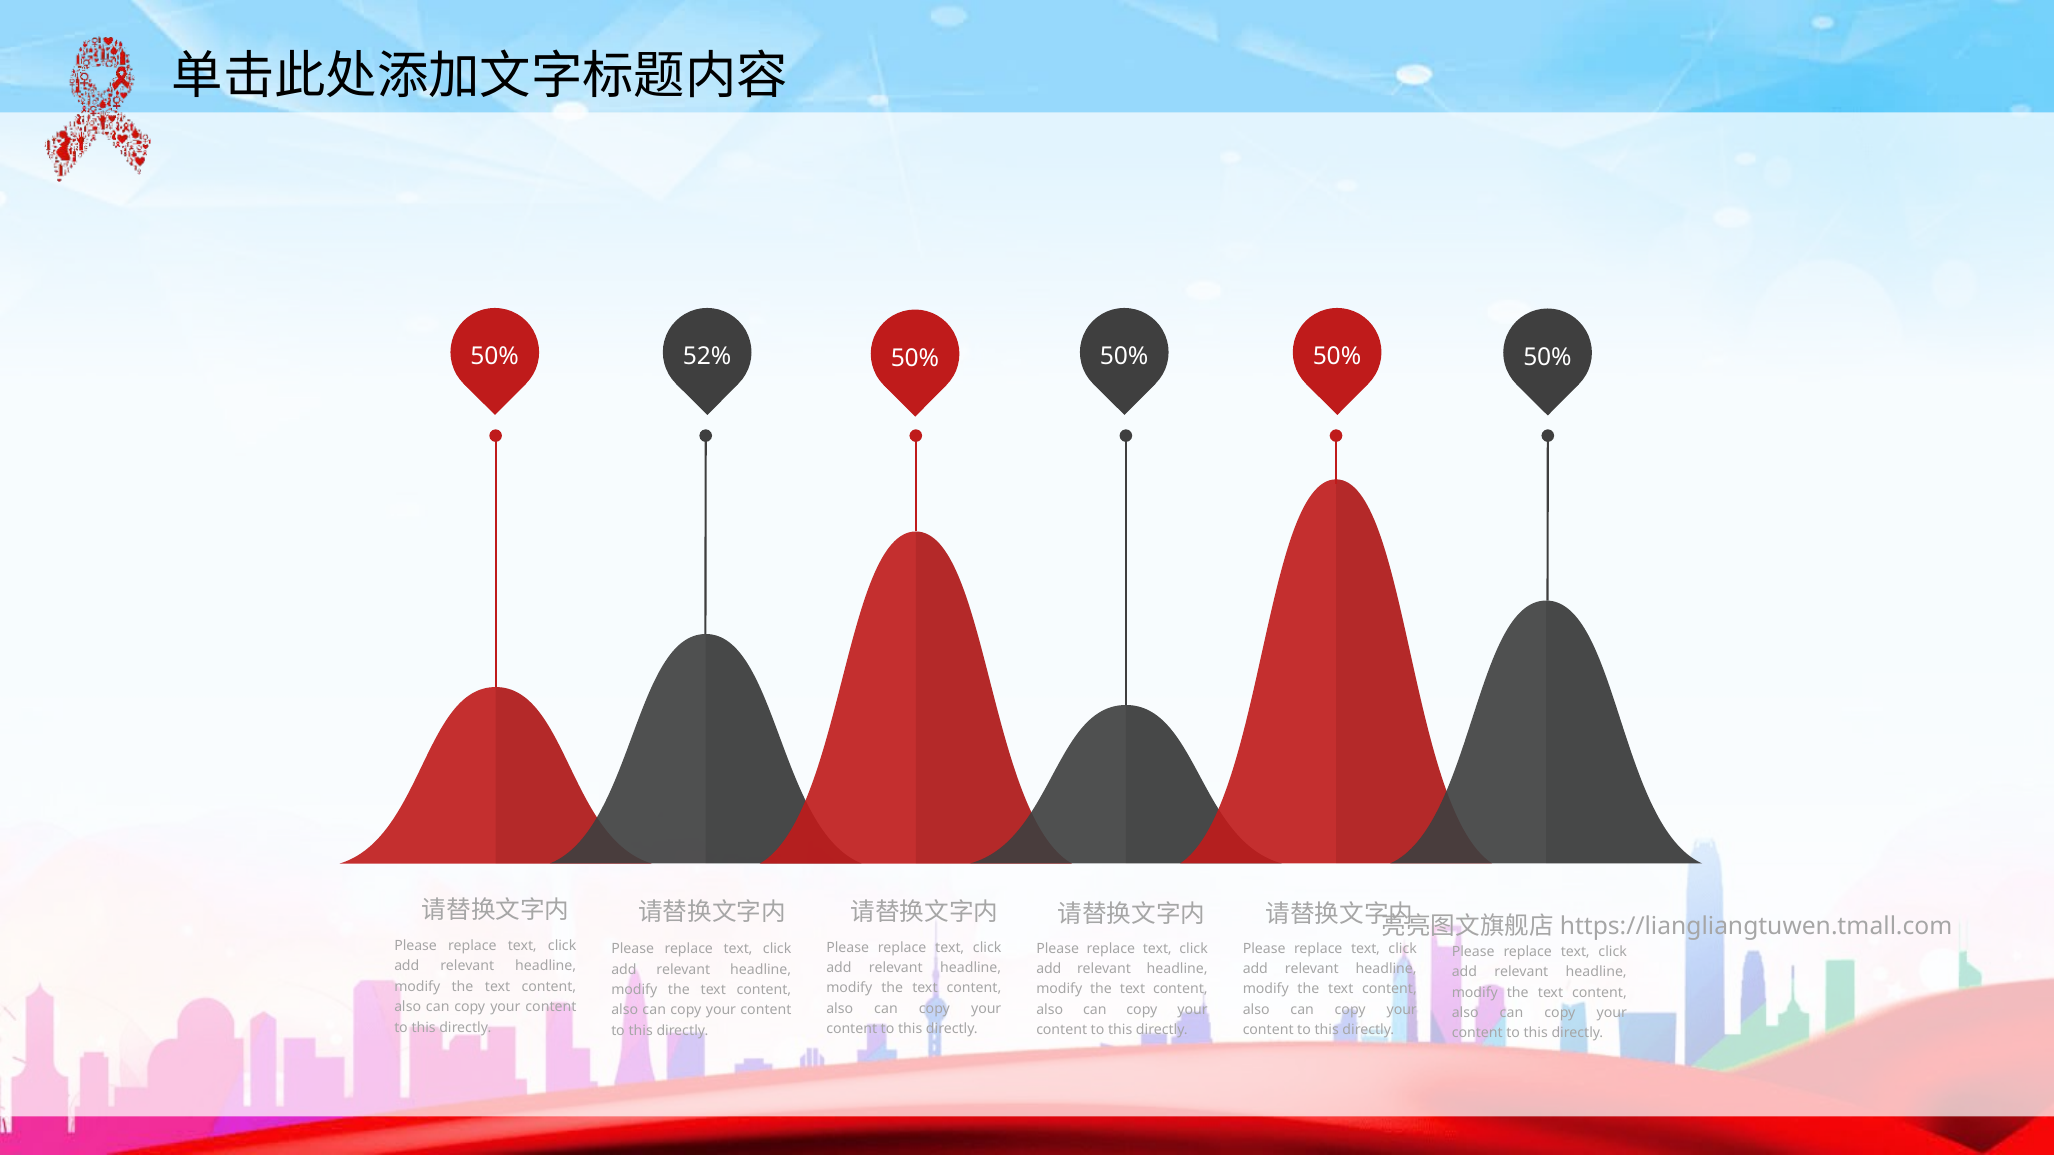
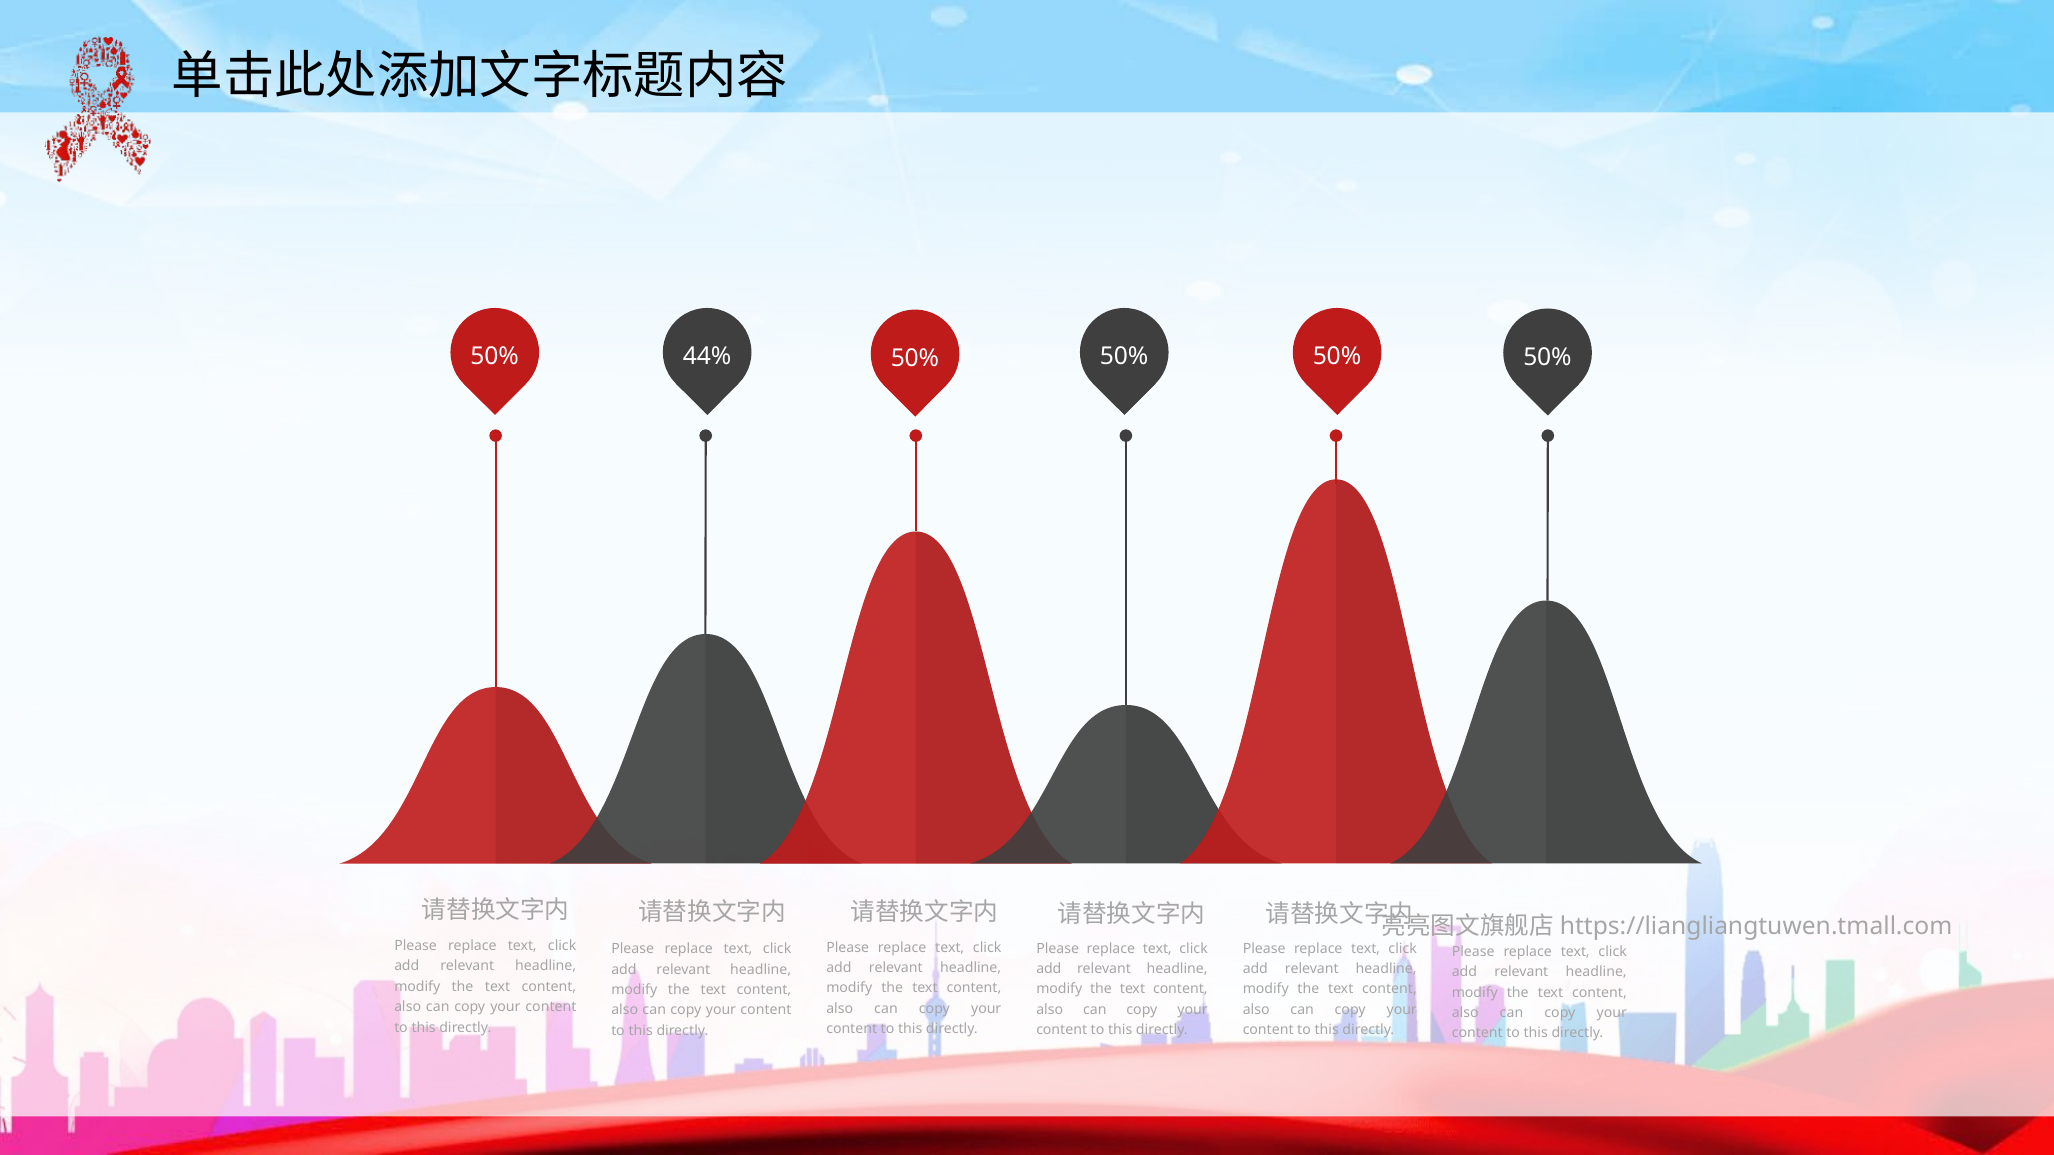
52%: 52% -> 44% (707, 357)
